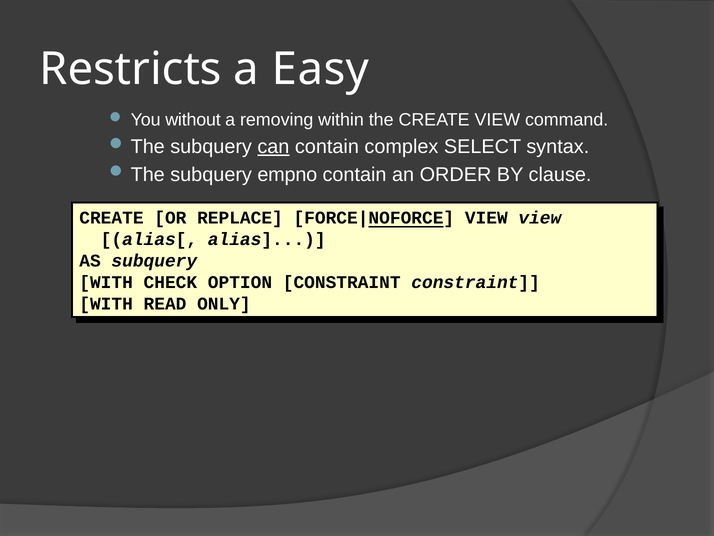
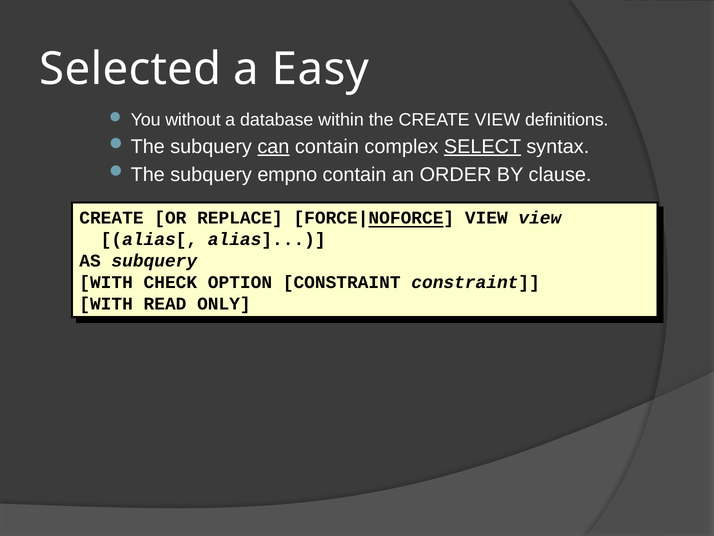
Restricts: Restricts -> Selected (130, 69)
removing: removing -> database (277, 120)
command: command -> definitions (567, 120)
SELECT underline: none -> present (483, 147)
